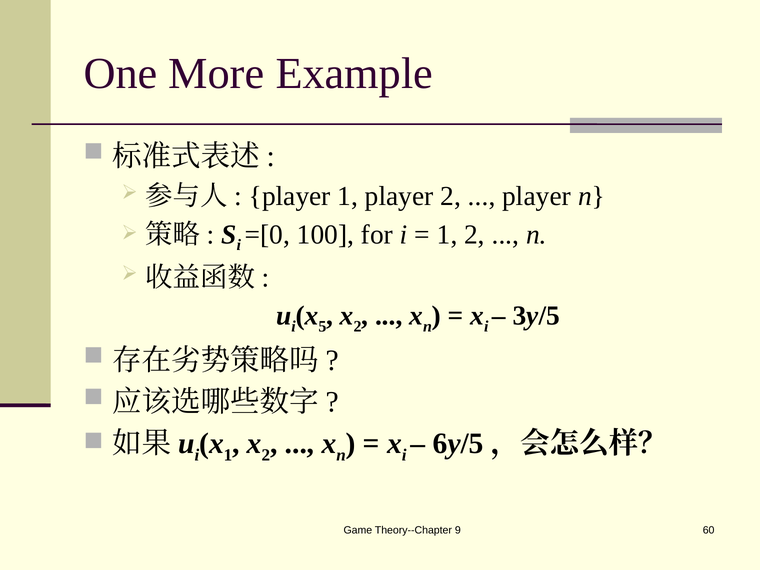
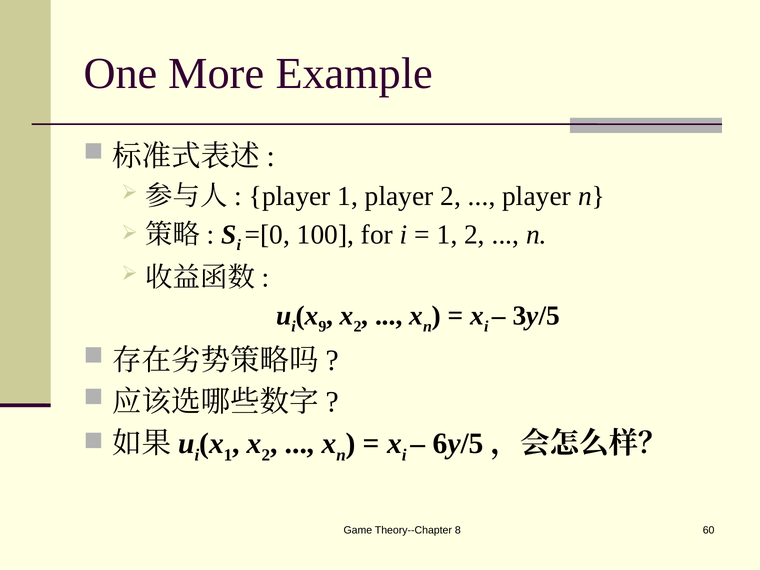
5: 5 -> 9 (322, 327)
9: 9 -> 8 (458, 530)
